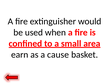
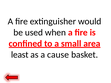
earn: earn -> least (20, 55)
